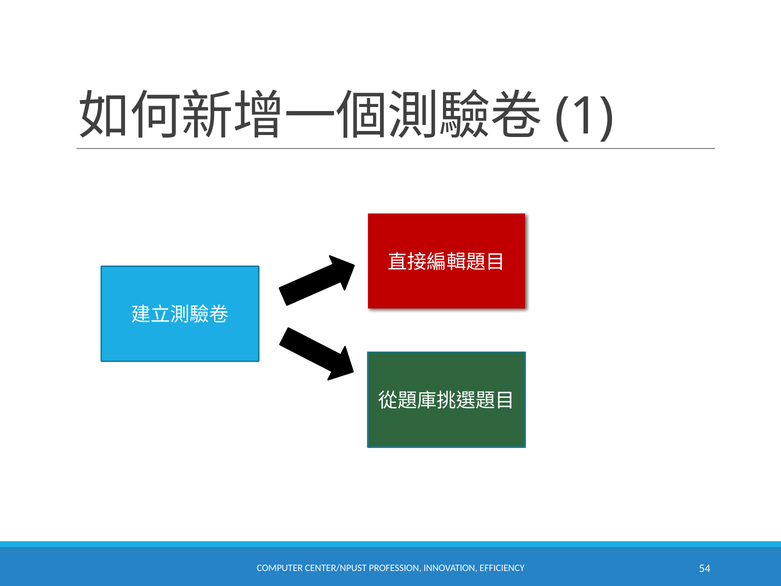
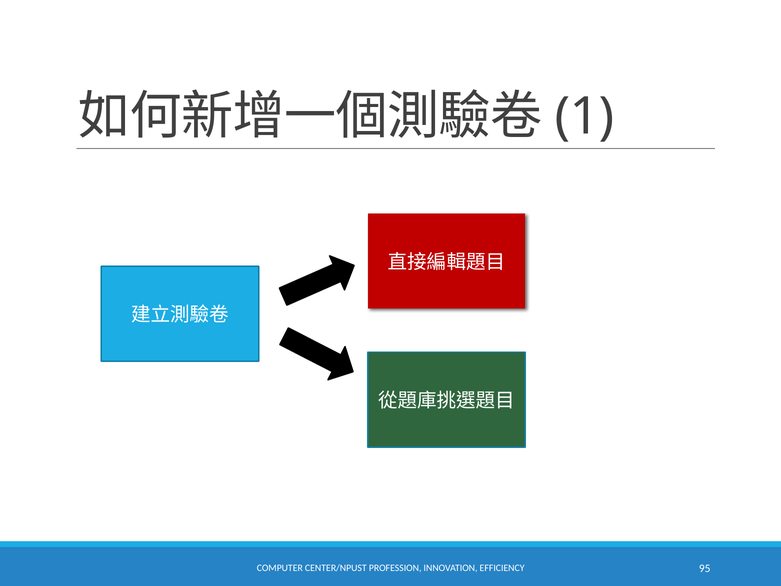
54: 54 -> 95 (705, 568)
